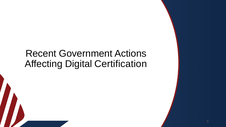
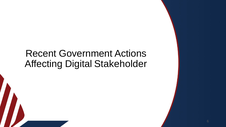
Certification: Certification -> Stakeholder (121, 64)
